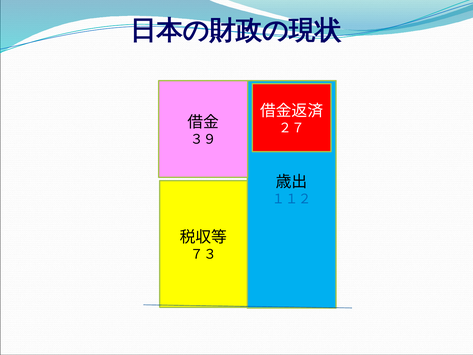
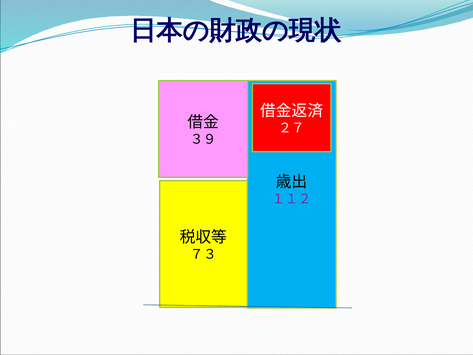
１１２ colour: blue -> purple (292, 199)
